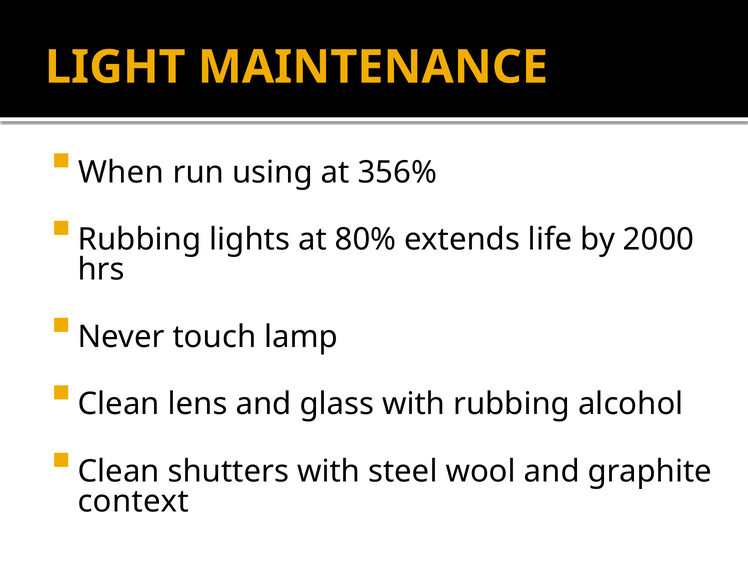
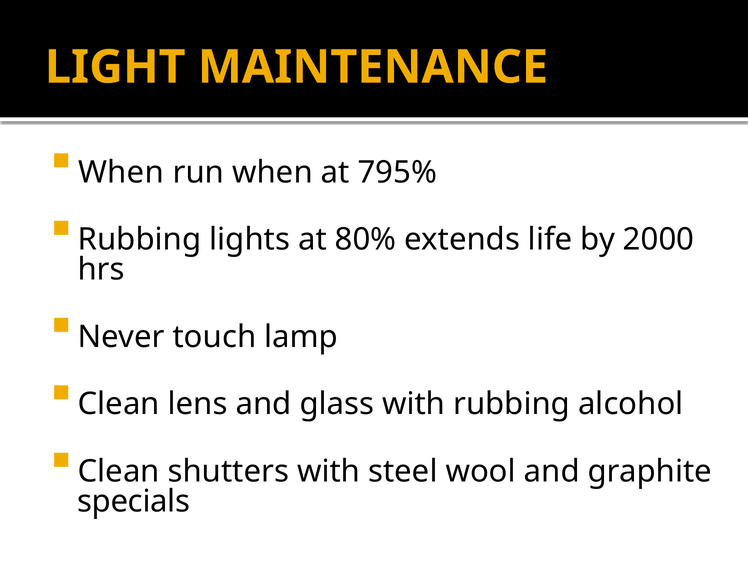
run using: using -> when (272, 172)
356%: 356% -> 795% (397, 172)
context: context -> specials (134, 501)
